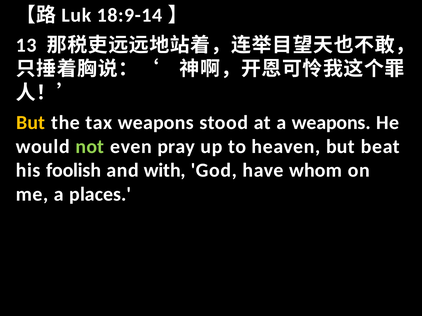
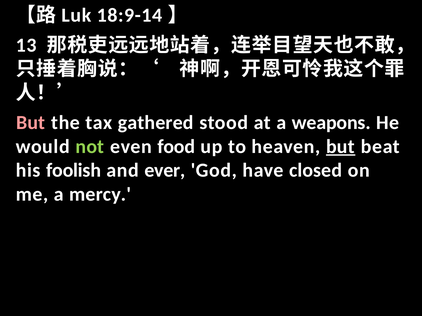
But colour: yellow -> pink (31, 123)
tax weapons: weapons -> gathered (156, 123)
pray: pray -> food (176, 147)
but underline: none -> present (340, 147)
with: with -> ever (165, 171)
whom: whom -> closed (316, 171)
places: places -> mercy (100, 195)
